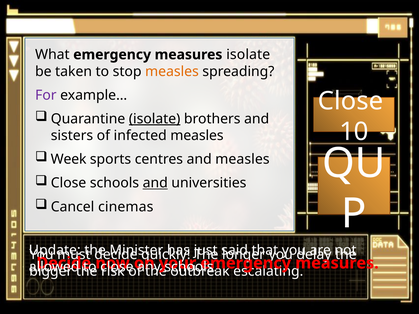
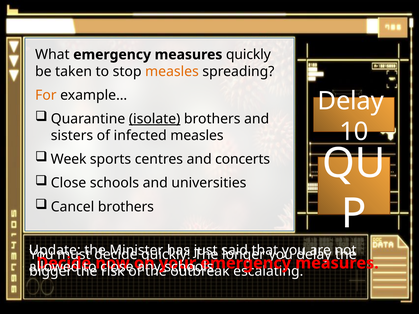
measures isolate: isolate -> quickly (248, 55)
For colour: purple -> orange (46, 95)
Close: Close -> Delay (351, 101)
and measles: measles -> concerts (243, 159)
and underline: present -> none (155, 183)
Cancel cinemas: cinemas -> brothers (126, 207)
